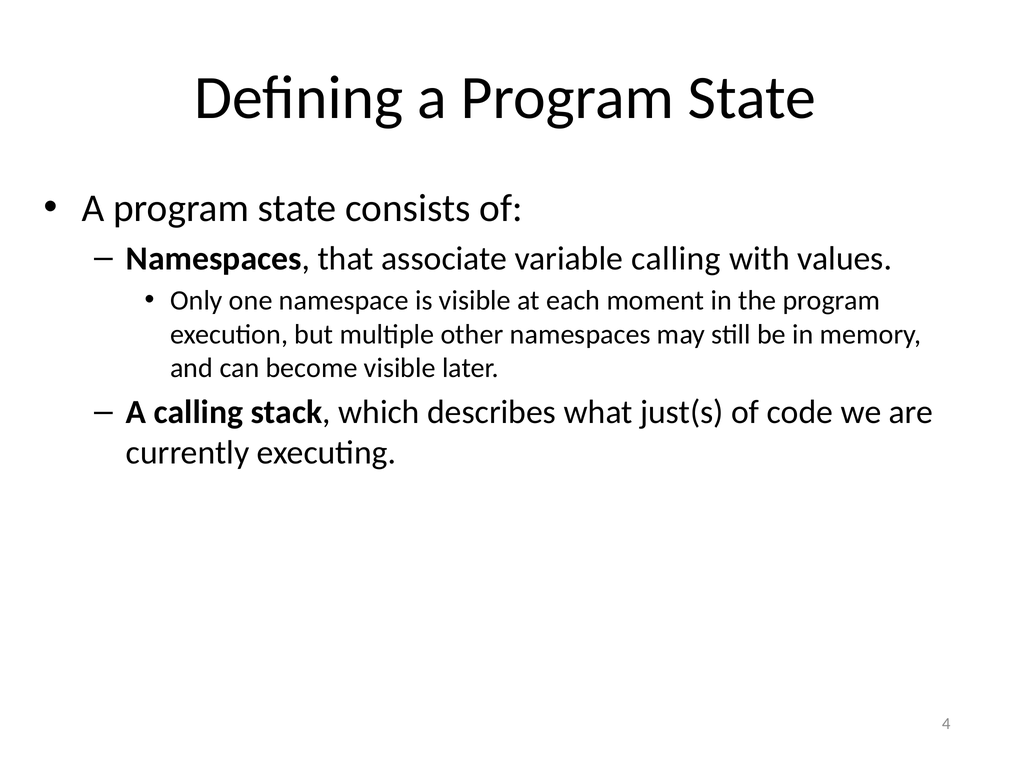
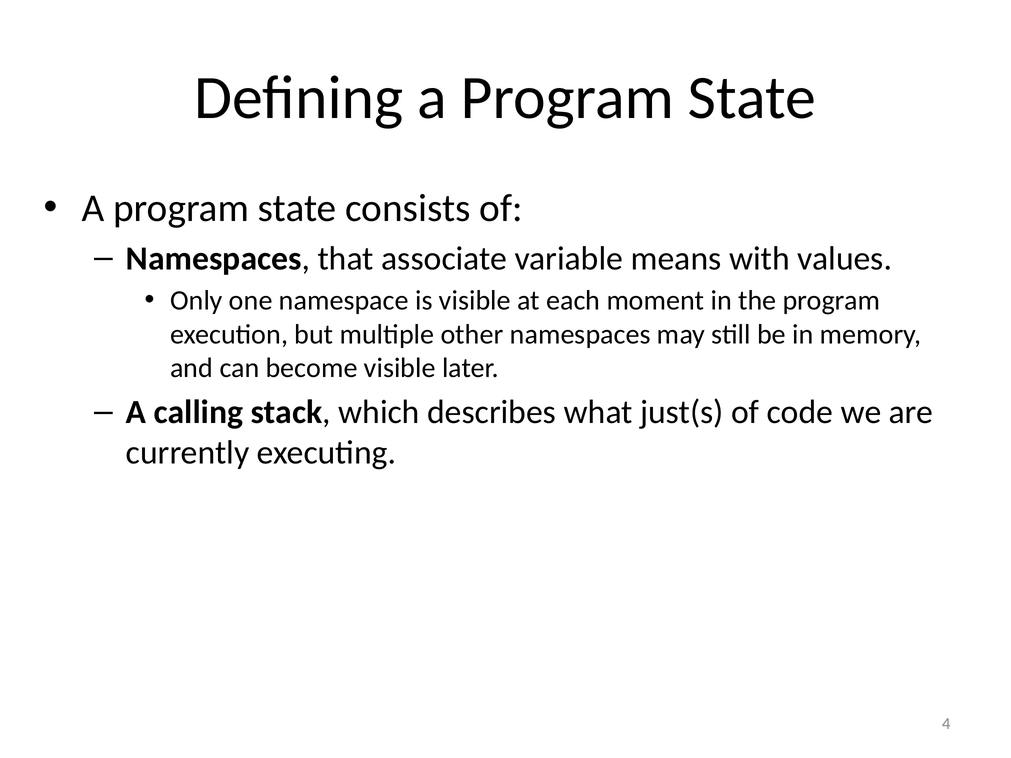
variable calling: calling -> means (676, 259)
